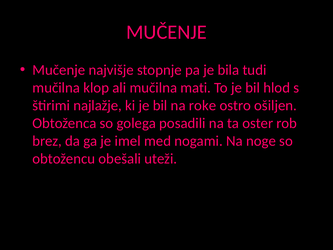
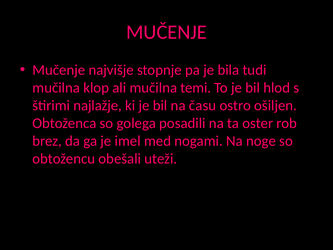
mati: mati -> temi (196, 88)
roke: roke -> času (203, 105)
